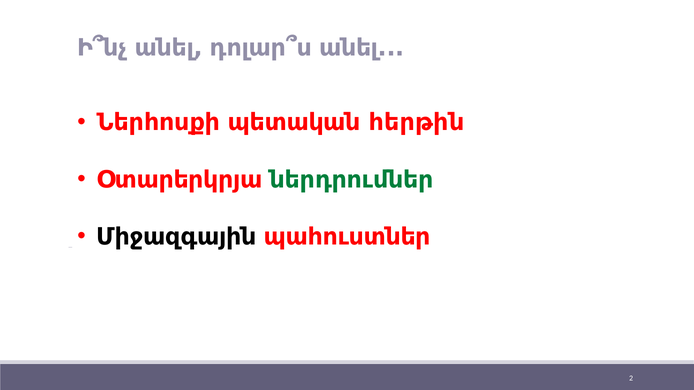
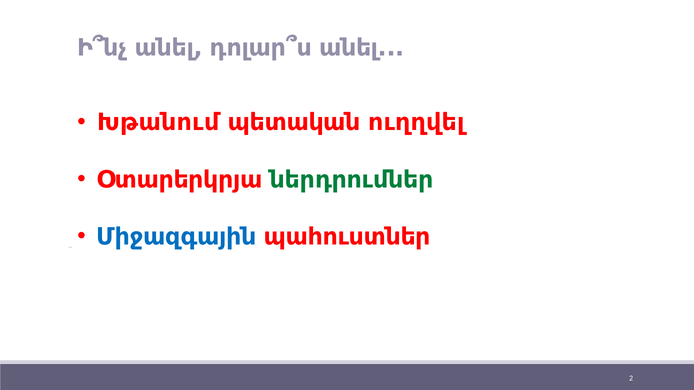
Ներհոսքի: Ներհոսքի -> Խթանում (158, 123)
հերթին: հերթին -> ուղղվել (417, 123)
Միջազգային colour: black -> blue (177, 237)
